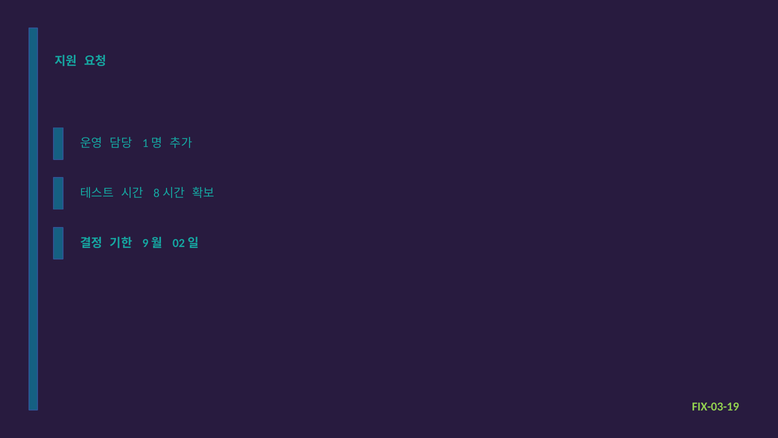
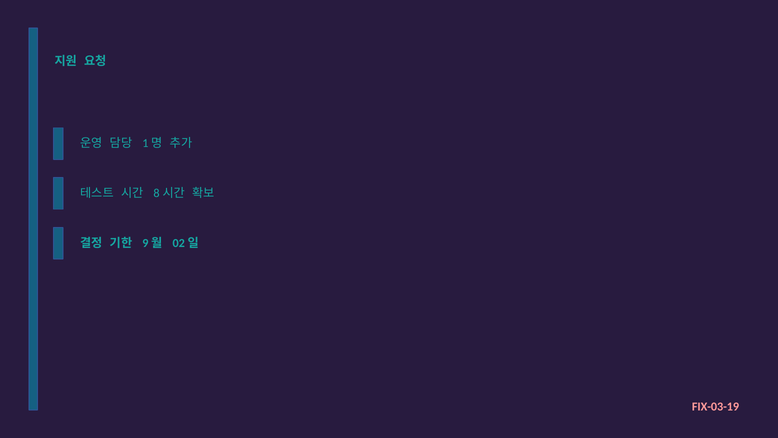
FIX-03-19 colour: light green -> pink (716, 406)
